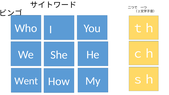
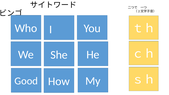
Went: Went -> Good (26, 81)
